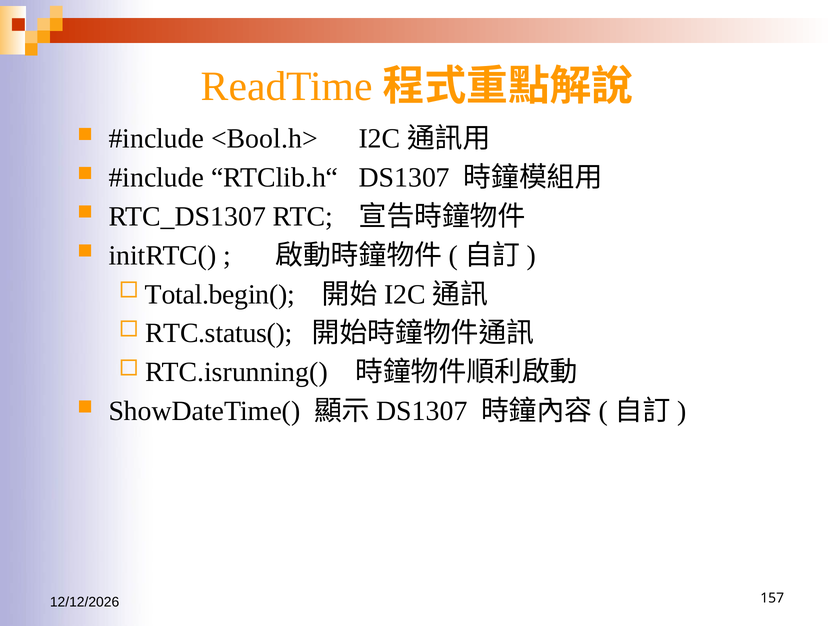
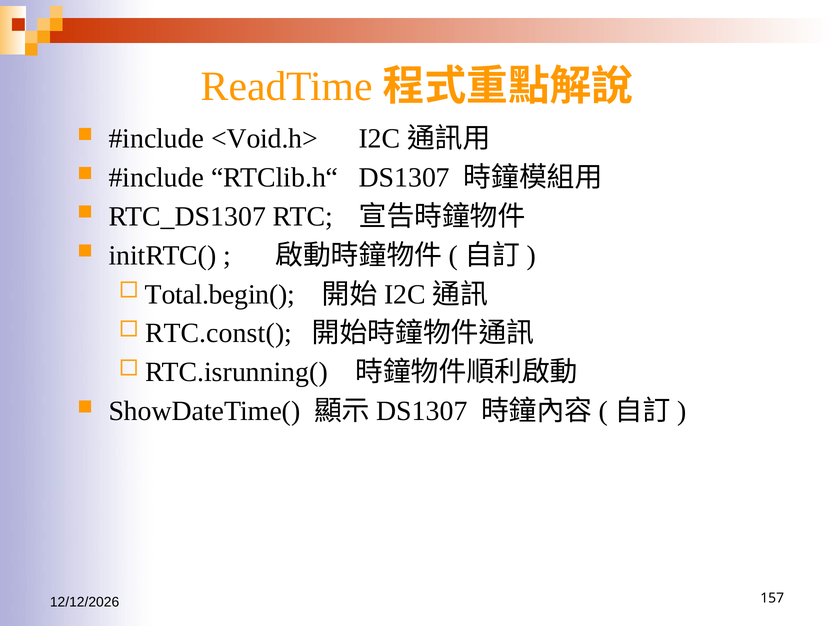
<Bool.h>: <Bool.h> -> <Void.h> (264, 138)
RTC.status(: RTC.status( -> RTC.const( (219, 333)
